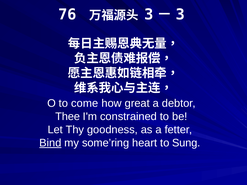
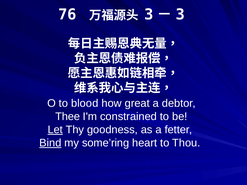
come: come -> blood (85, 104)
Let underline: none -> present (55, 130)
Sung: Sung -> Thou (186, 143)
